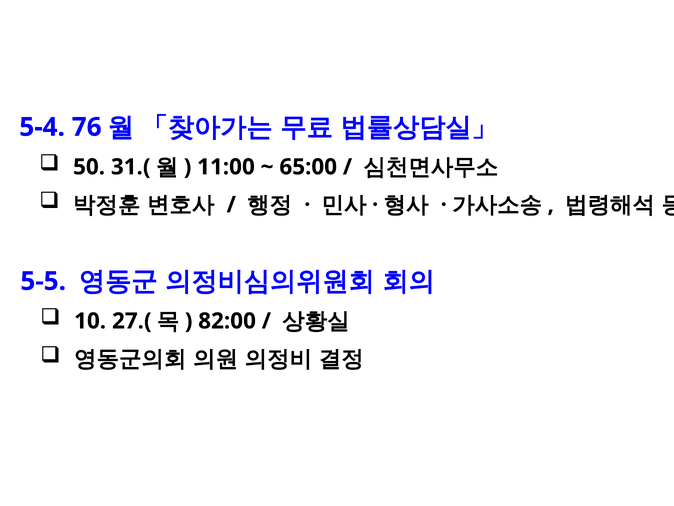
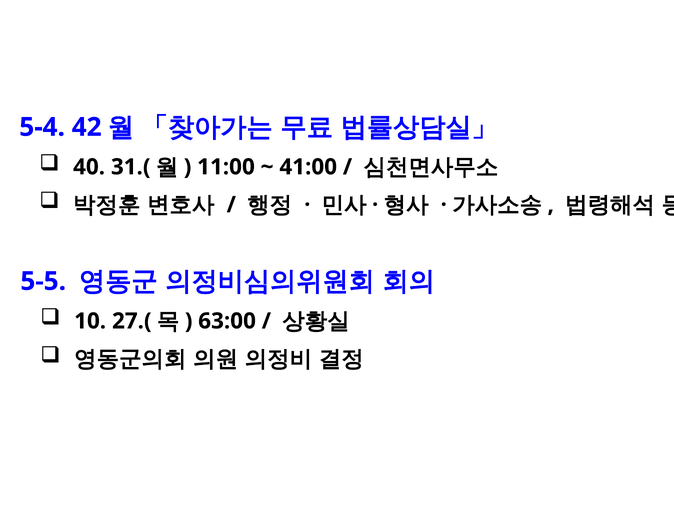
76: 76 -> 42 (87, 127)
50: 50 -> 40 (89, 167)
65:00: 65:00 -> 41:00 (308, 167)
82:00: 82:00 -> 63:00 (227, 321)
